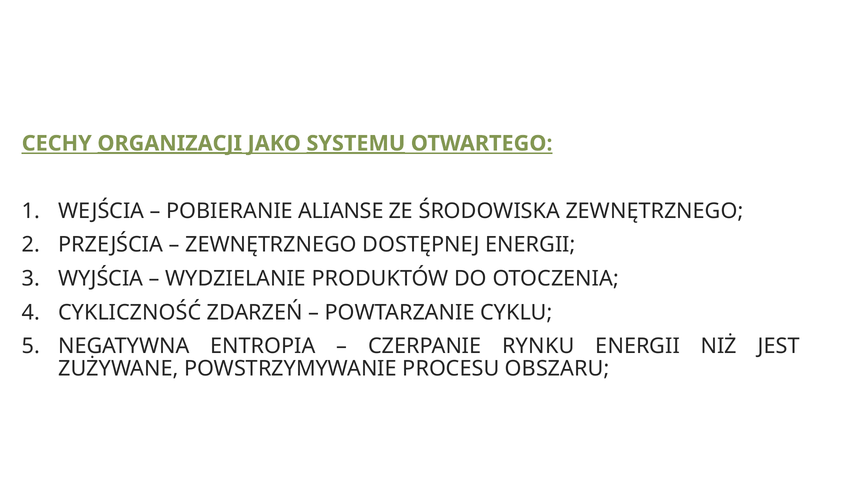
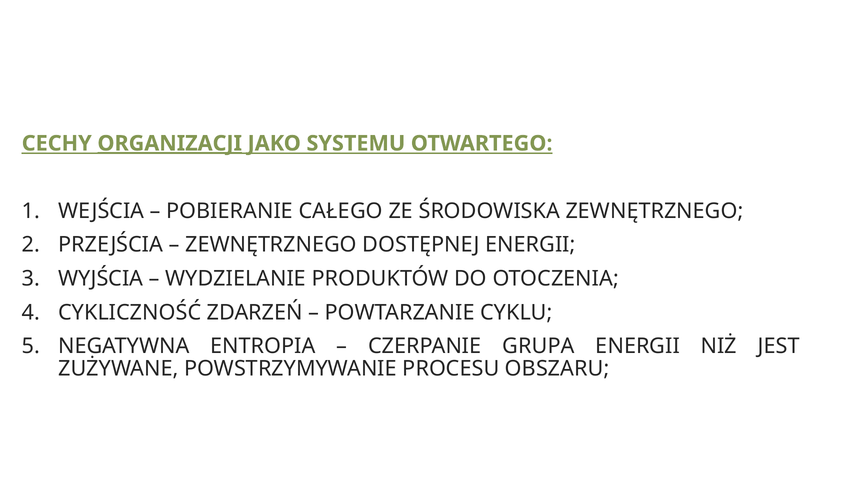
SYSTEMU underline: present -> none (356, 143)
ALIANSE: ALIANSE -> CAŁEGO (341, 211)
RYNKU: RYNKU -> GRUPA (538, 346)
